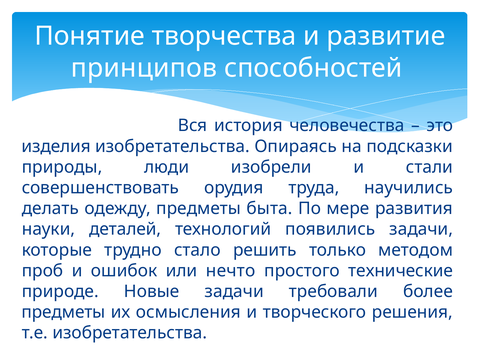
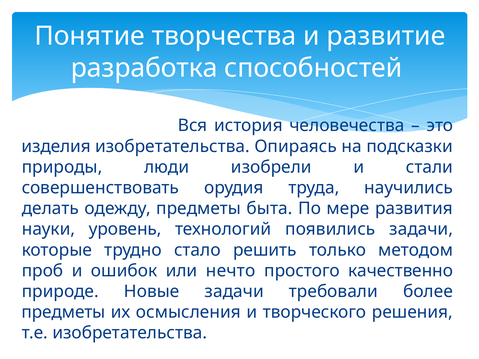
принципов: принципов -> разработка (144, 68)
деталей: деталей -> уровень (125, 229)
технические: технические -> качественно (401, 271)
